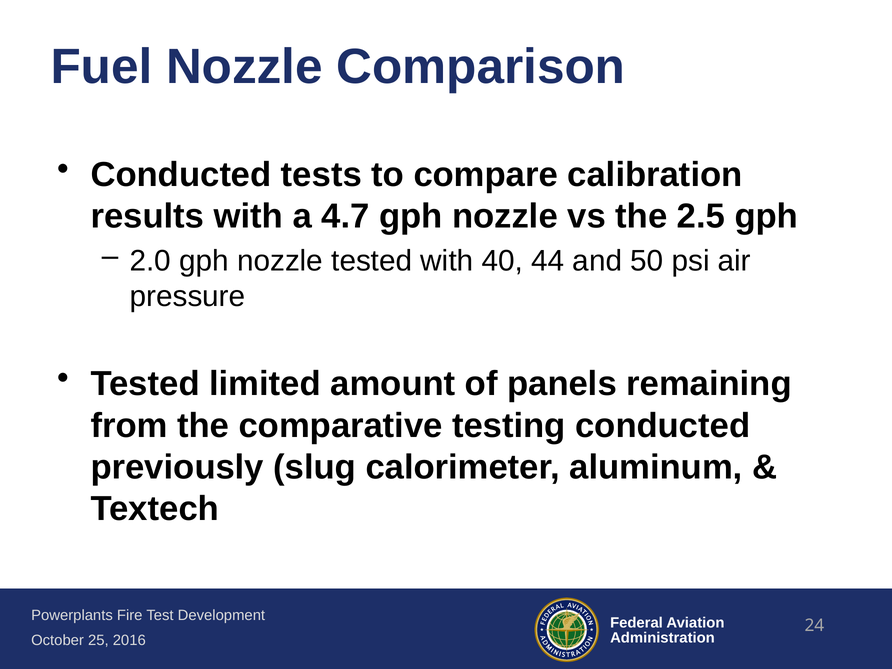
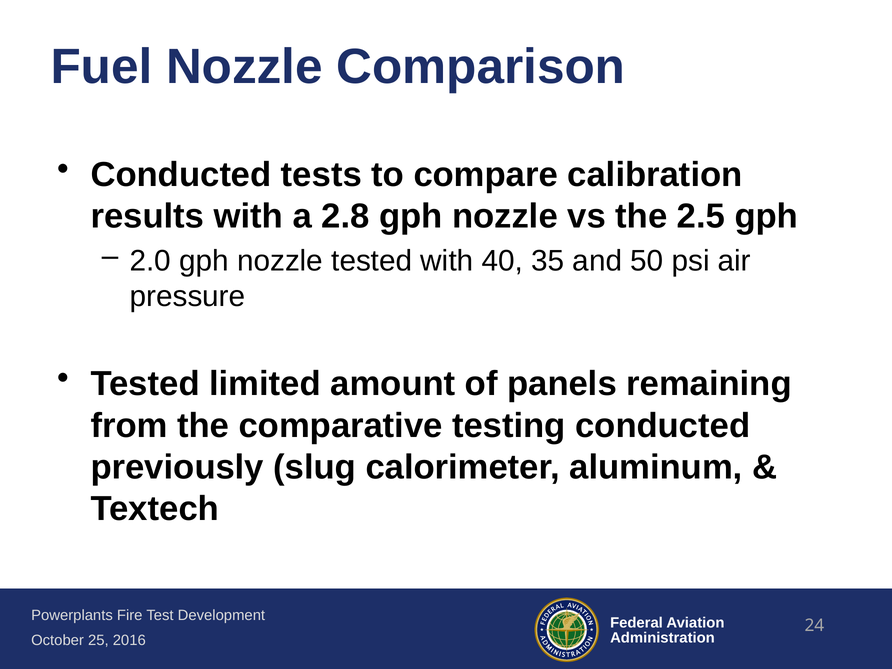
4.7: 4.7 -> 2.8 (345, 216)
44: 44 -> 35 (548, 261)
